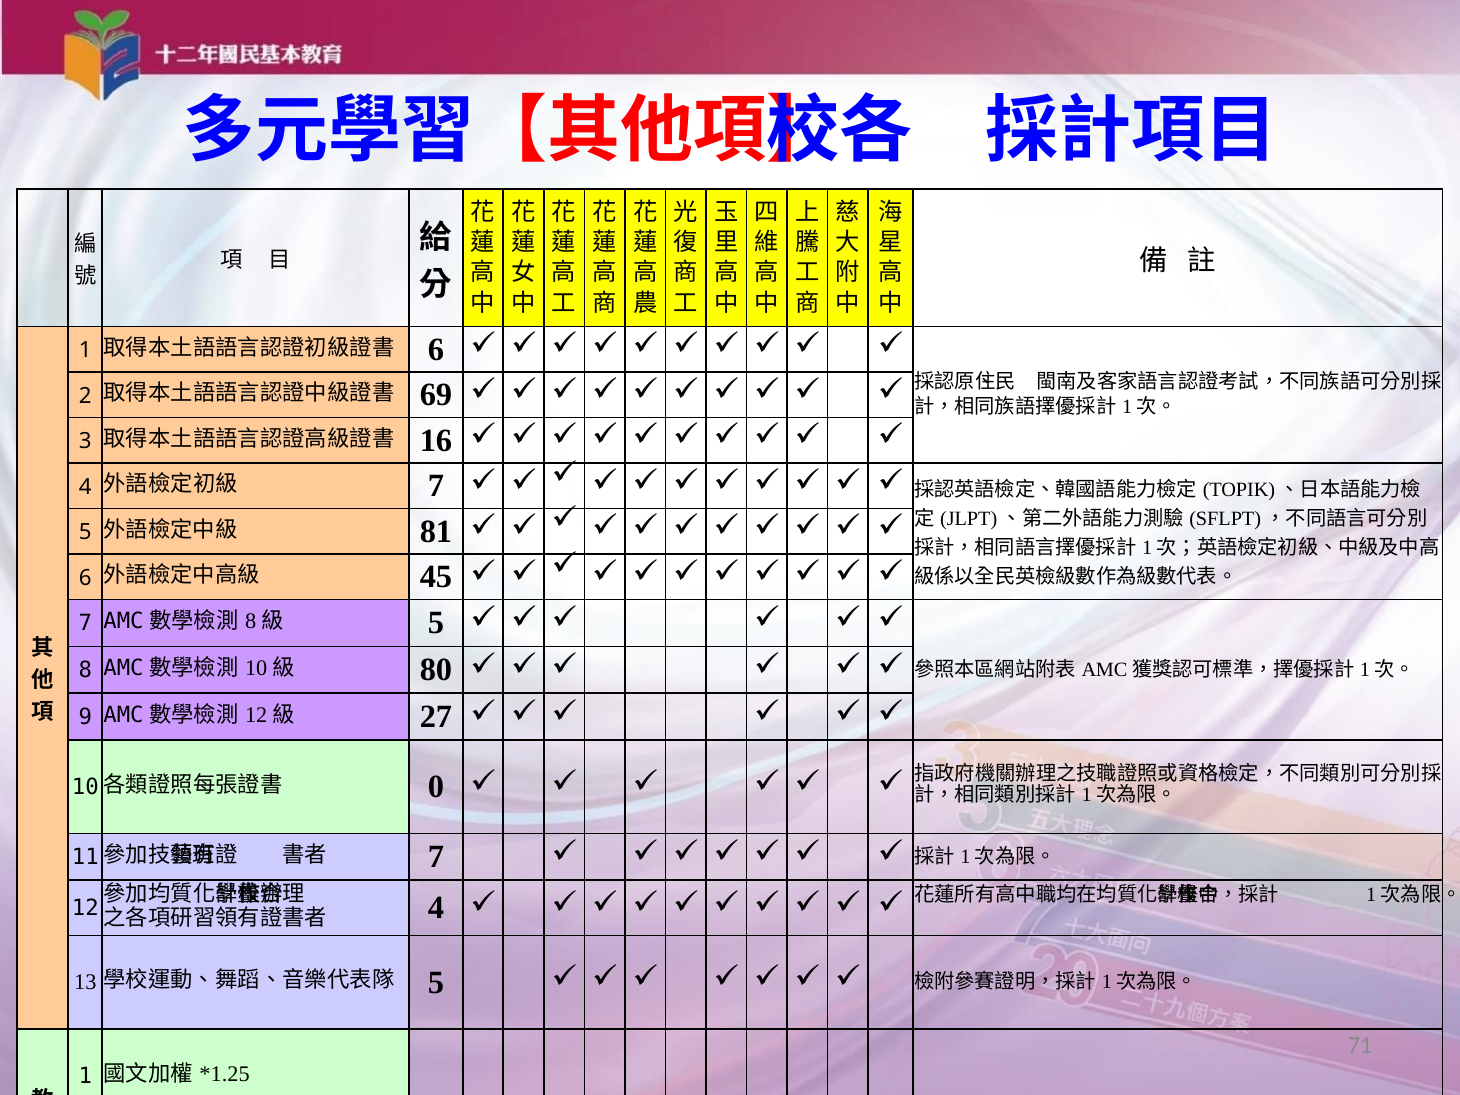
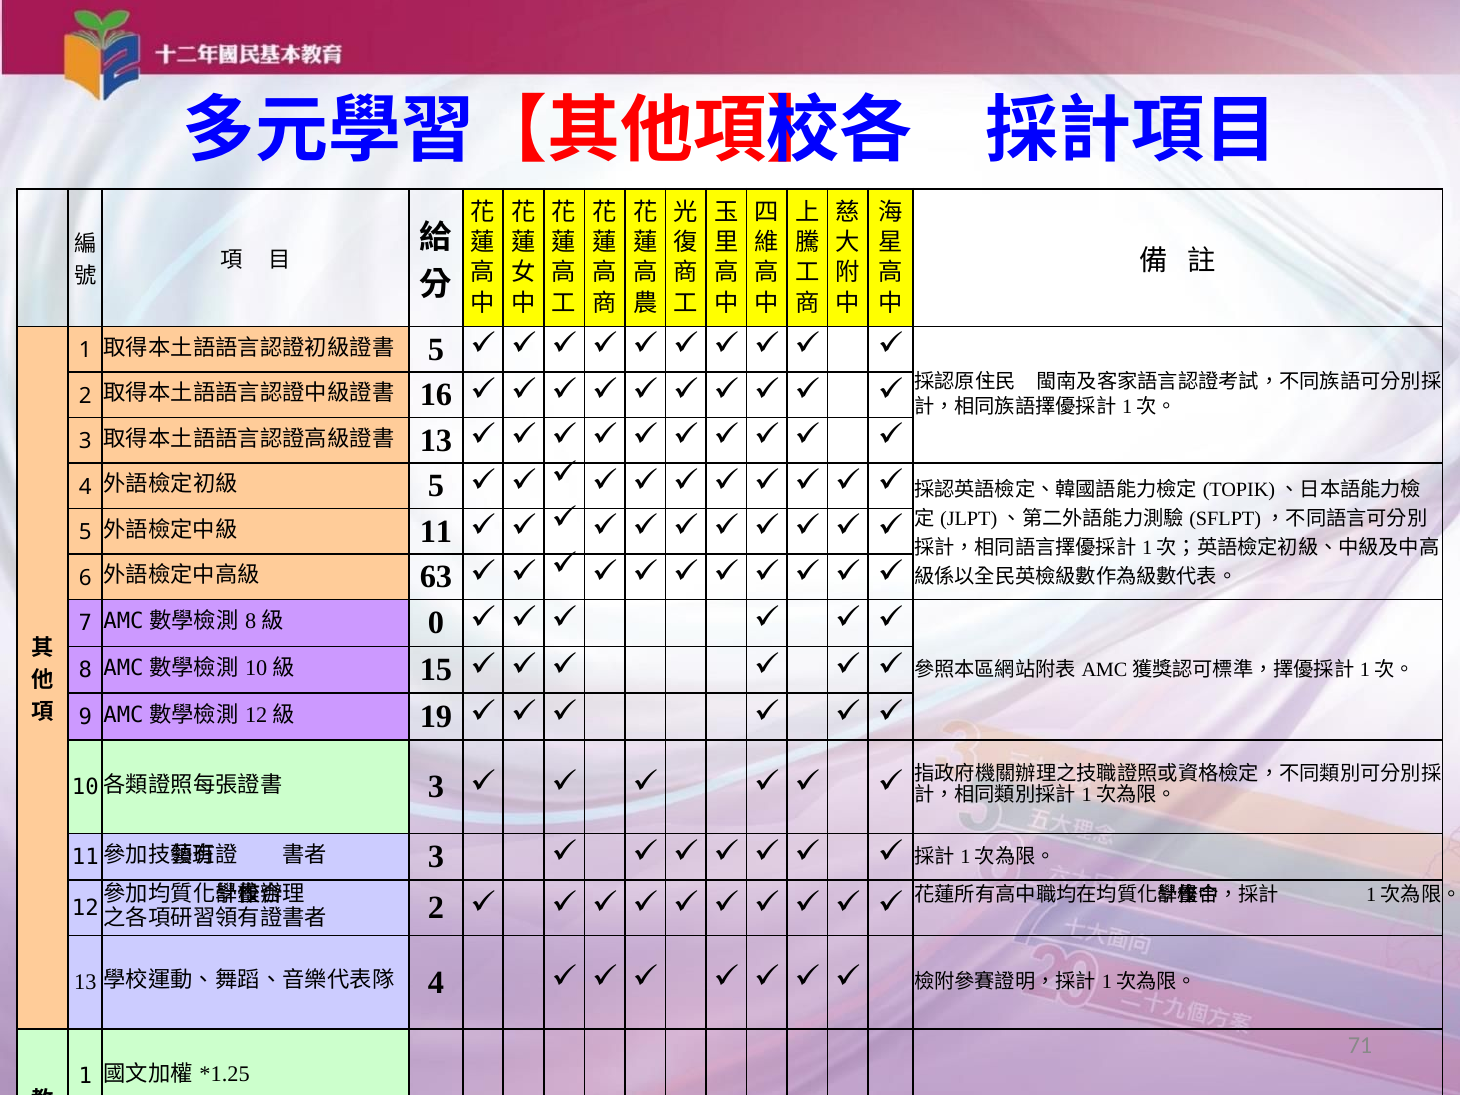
6: 6 -> 5 (436, 349)
69: 69 -> 16 (436, 395)
16: 16 -> 13 (436, 441)
7: 7 -> 5 (436, 486)
81: 81 -> 11 (436, 532)
45: 45 -> 63 (436, 577)
5: 5 -> 0 (436, 623)
80: 80 -> 15 (436, 670)
27: 27 -> 19 (436, 717)
0: 0 -> 3 (436, 787)
7: 7 -> 3 (436, 857)
4: 4 -> 2 (436, 908)
5: 5 -> 4 (436, 982)
